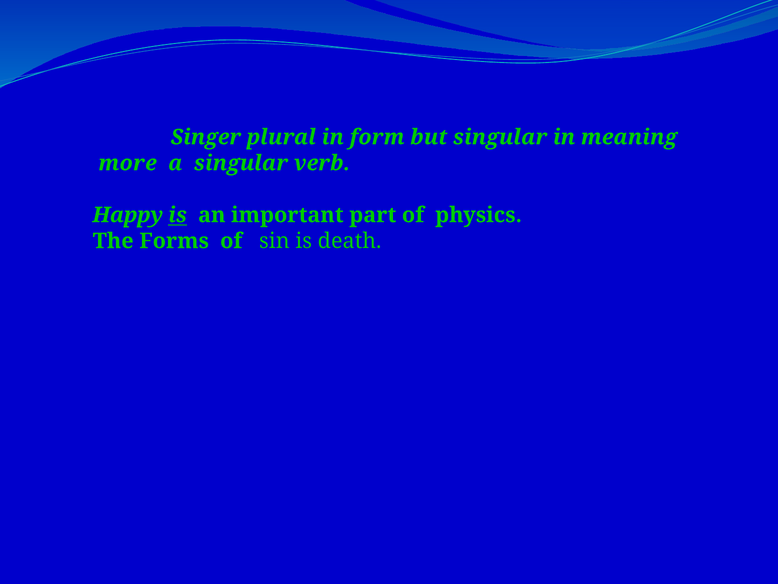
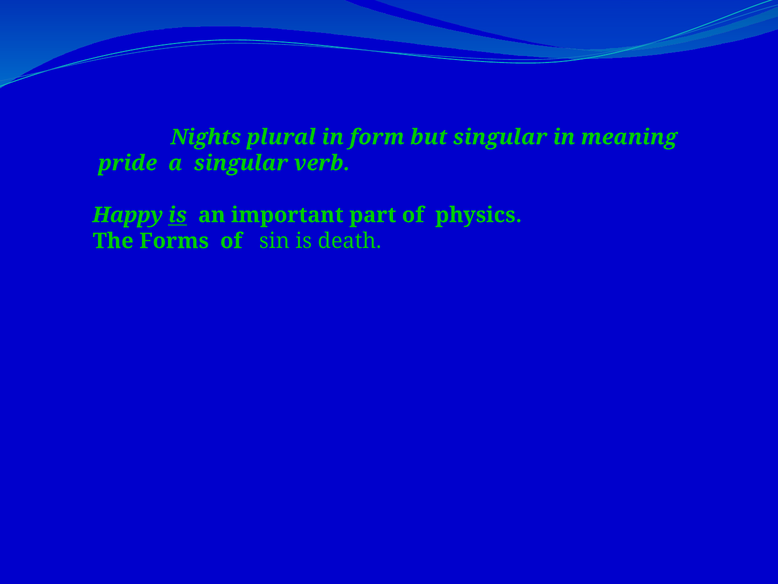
Singer: Singer -> Nights (206, 137)
more: more -> pride (128, 163)
